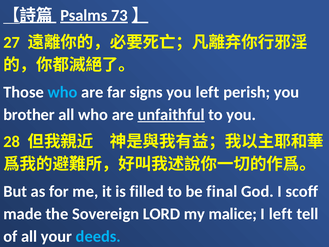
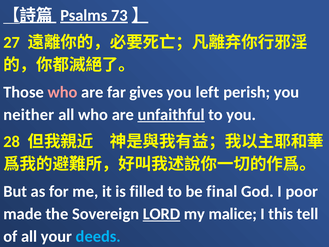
who colour: light blue -> pink (63, 92)
signs: signs -> gives (146, 92)
brother: brother -> neither (29, 115)
scoff: scoff -> poor (302, 191)
LORD underline: none -> present (162, 214)
I left: left -> this (281, 214)
